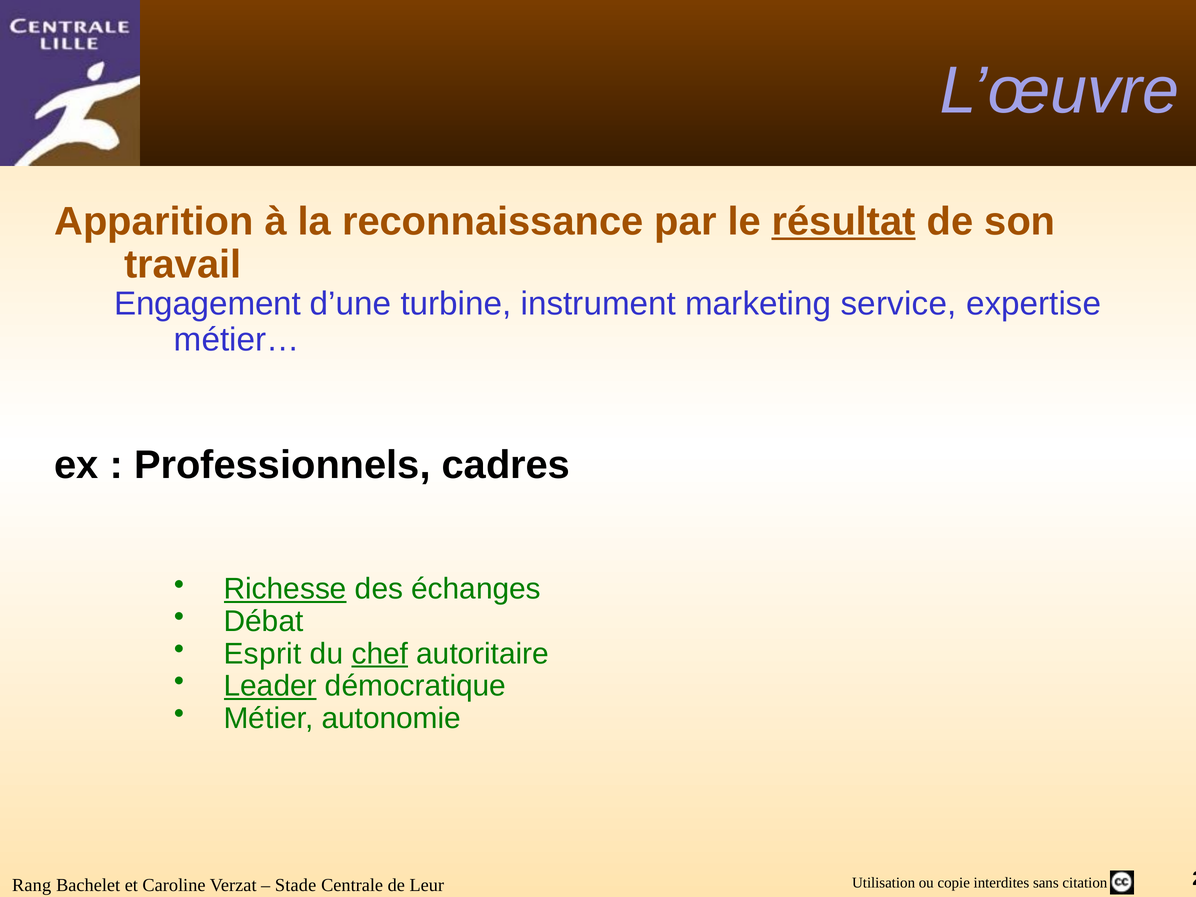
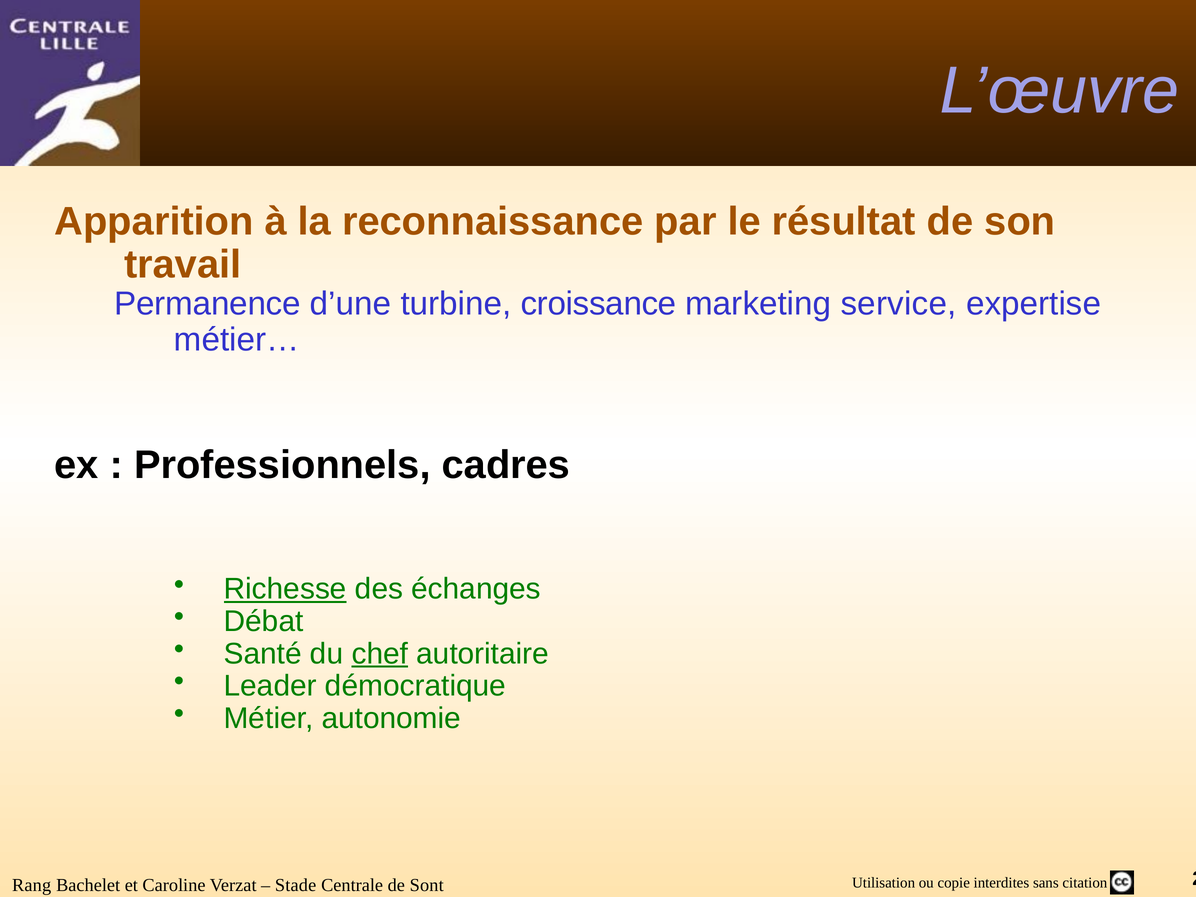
résultat underline: present -> none (844, 221)
Engagement: Engagement -> Permanence (208, 304)
instrument: instrument -> croissance (599, 304)
Esprit: Esprit -> Santé (263, 654)
Leader underline: present -> none (270, 686)
Leur: Leur -> Sont (427, 885)
